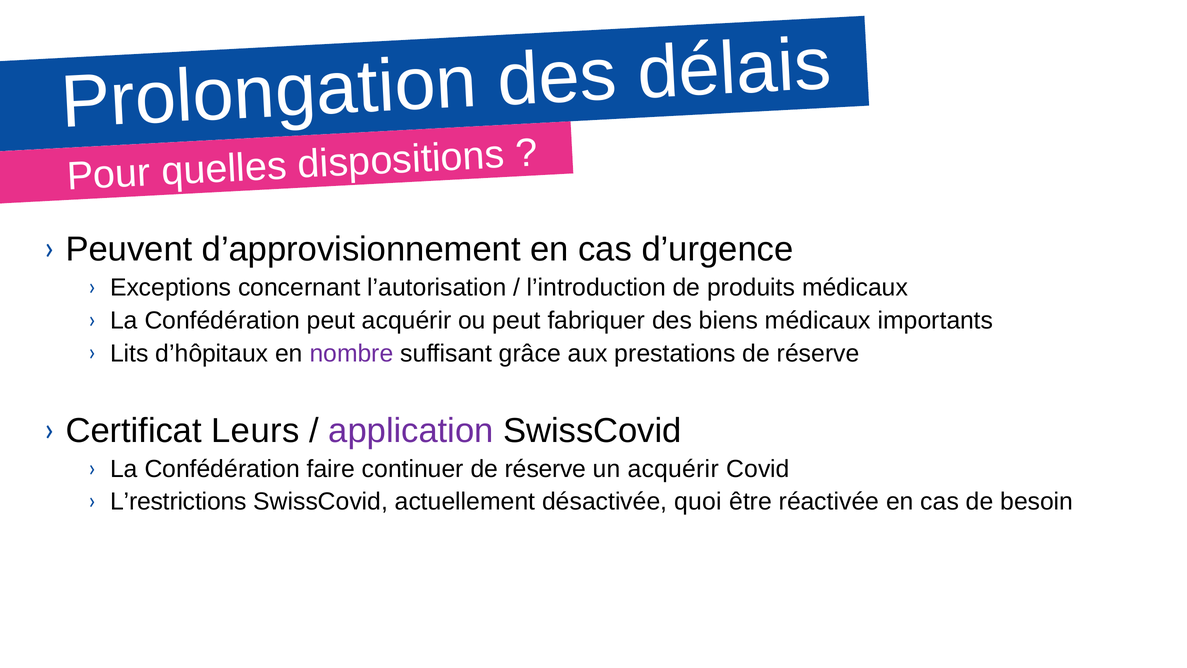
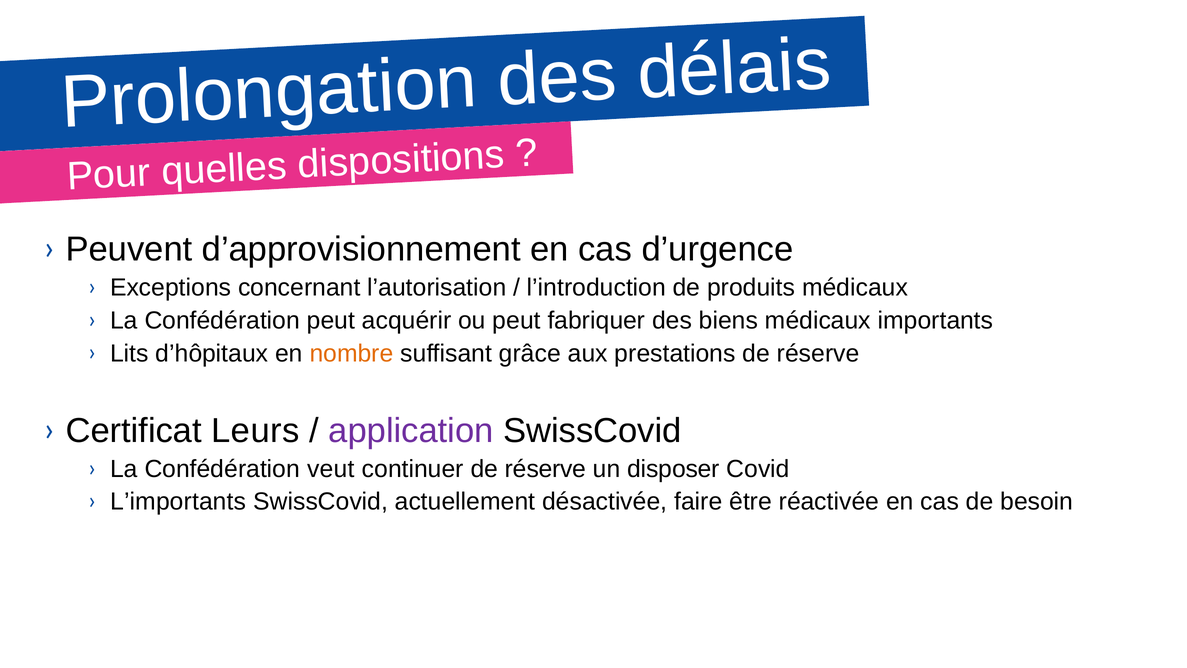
nombre colour: purple -> orange (352, 353)
faire: faire -> veut (331, 469)
un acquérir: acquérir -> disposer (674, 469)
L’restrictions: L’restrictions -> L’importants (178, 502)
quoi: quoi -> faire (698, 502)
